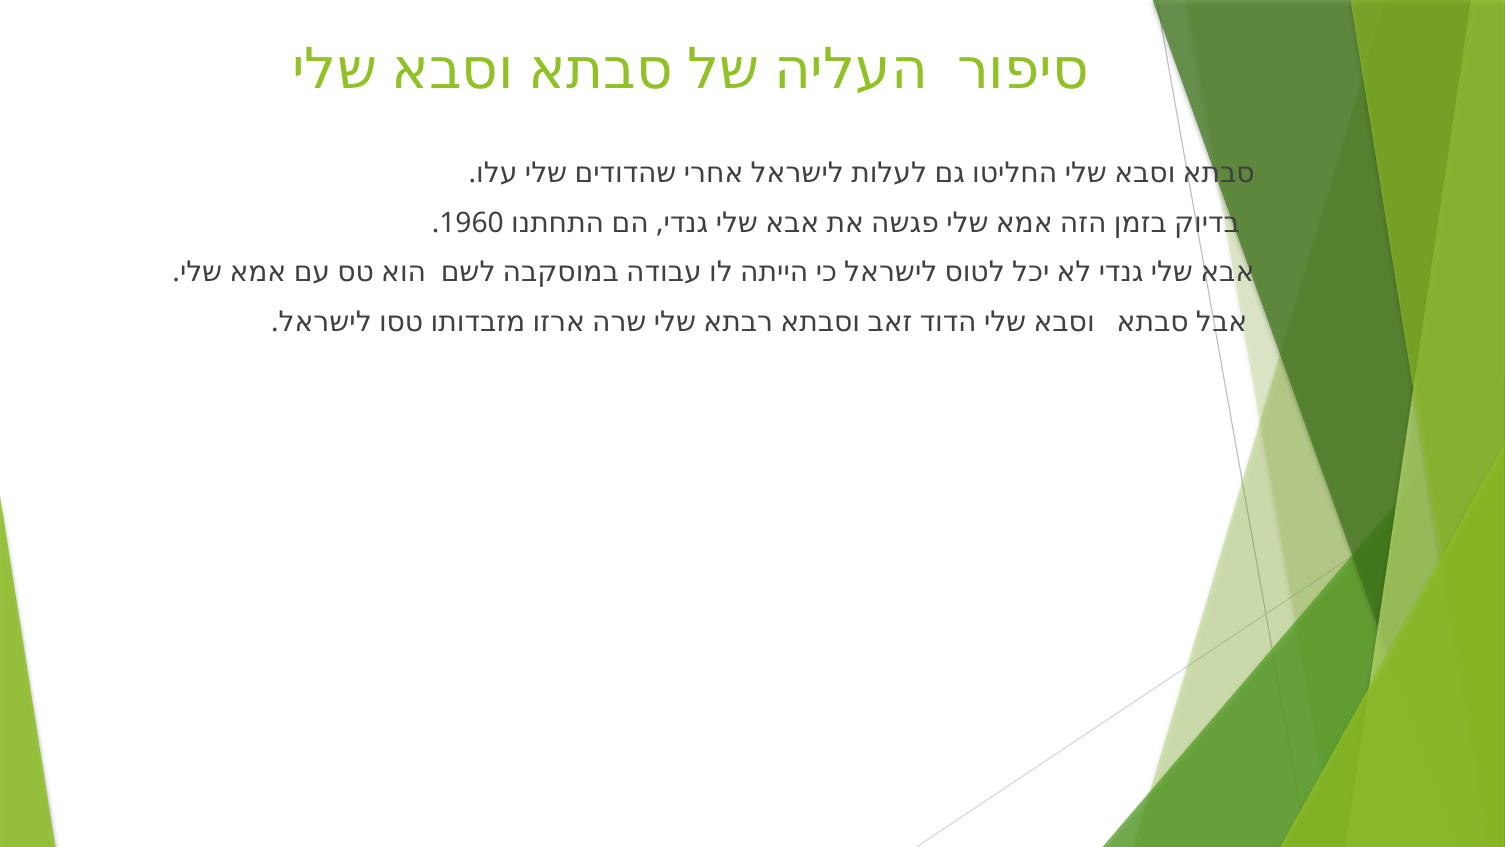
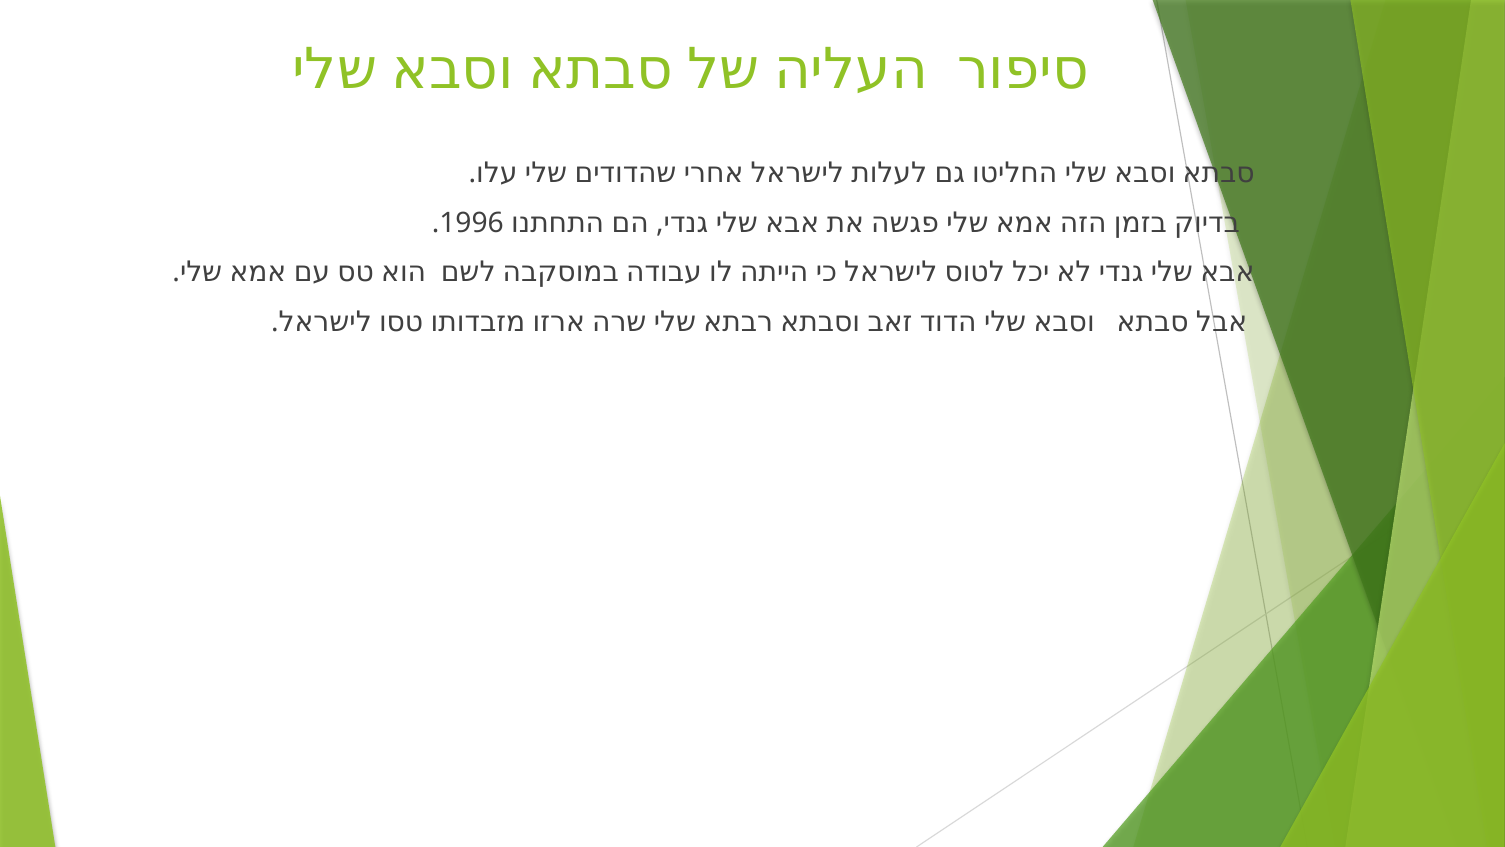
1960: 1960 -> 1996 (472, 223)
